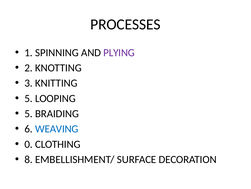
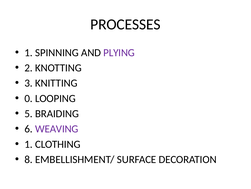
5: 5 -> 0 (29, 98)
WEAVING colour: blue -> purple (57, 128)
0: 0 -> 1 (29, 144)
